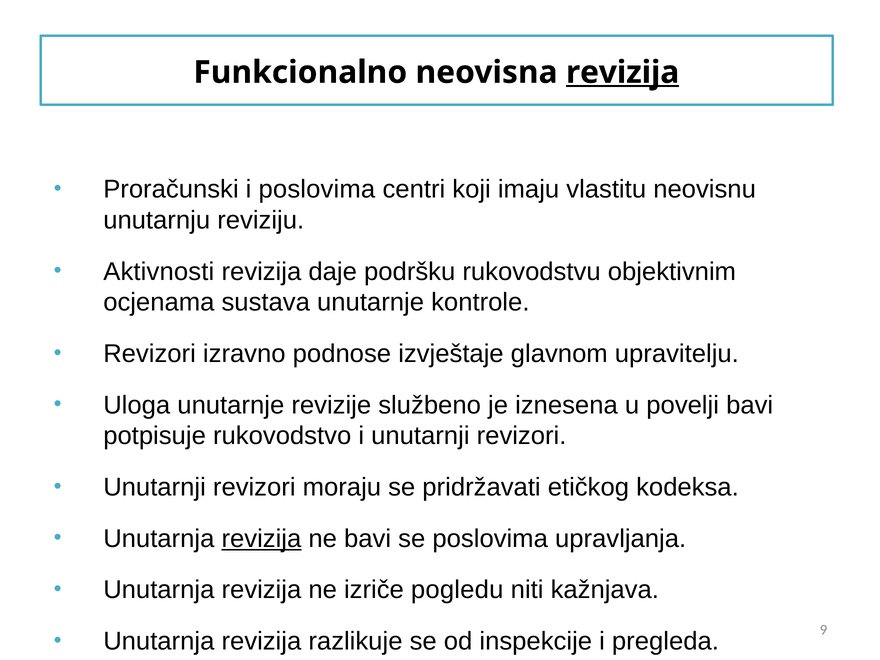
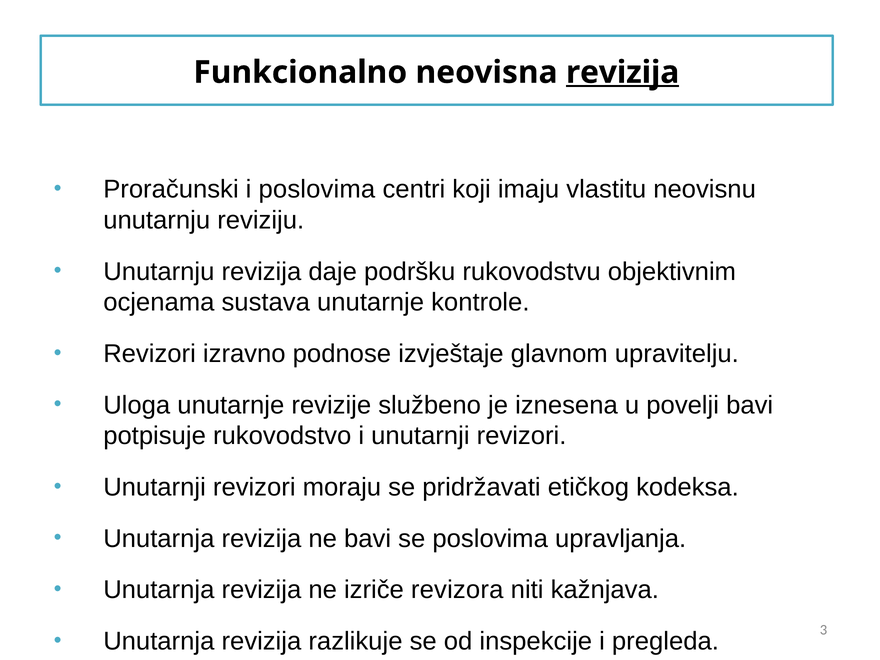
Aktivnosti: Aktivnosti -> Unutarnju (159, 272)
revizija underline: present -> none (261, 539)
pogledu: pogledu -> revizora (457, 590)
9: 9 -> 3 (824, 630)
